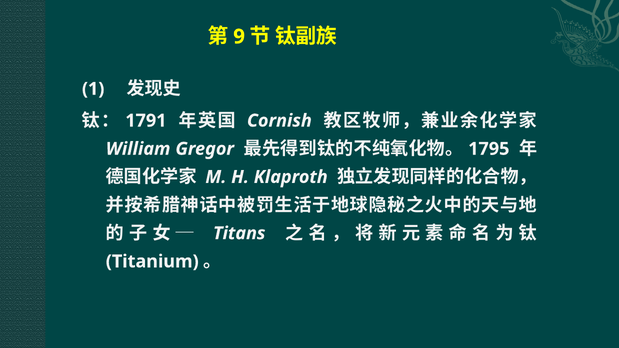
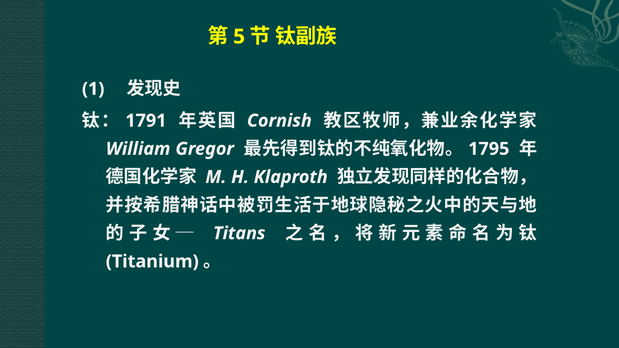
9: 9 -> 5 (239, 37)
